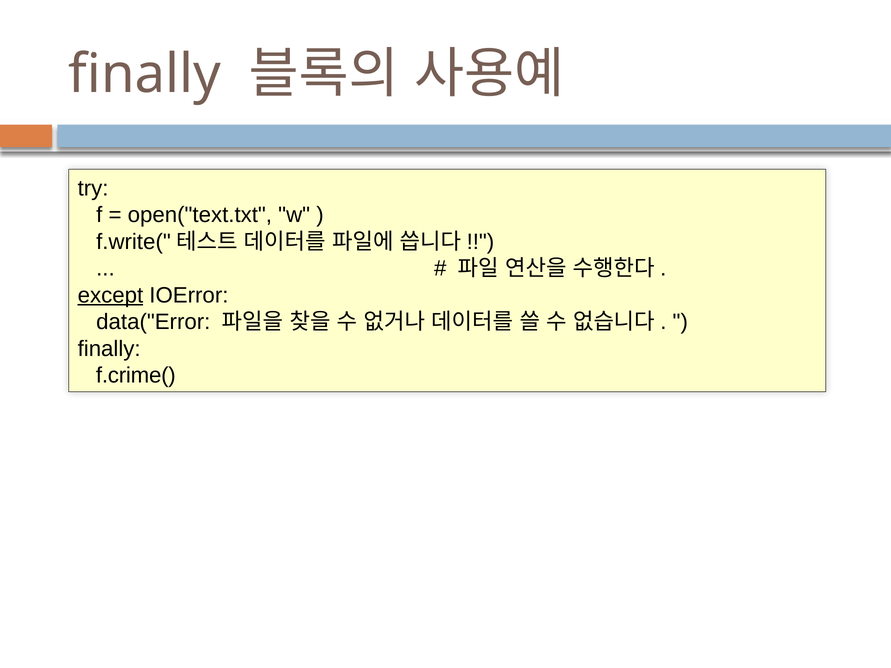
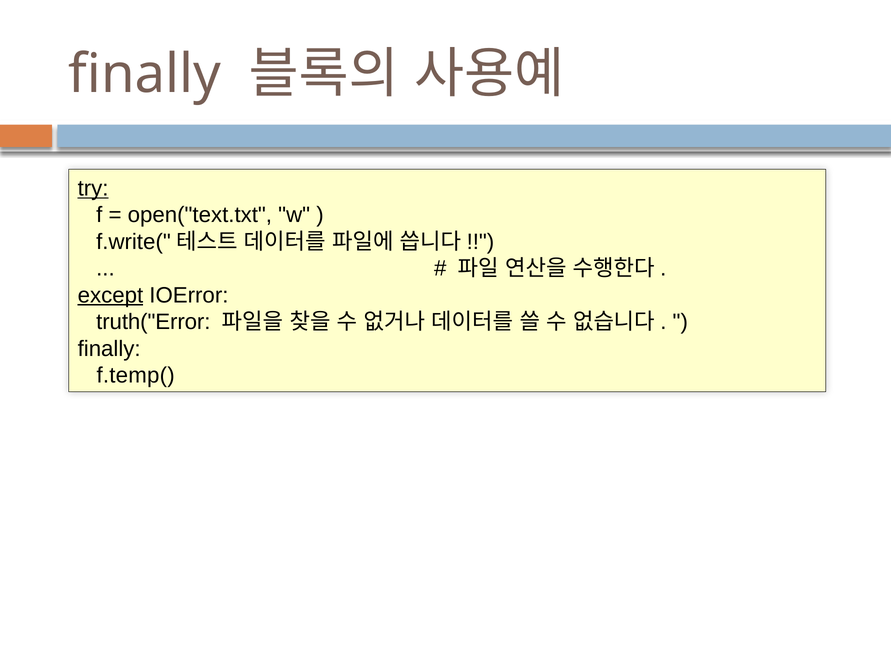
try underline: none -> present (93, 188)
data("Error: data("Error -> truth("Error (153, 322)
f.crime(: f.crime( -> f.temp( (136, 376)
